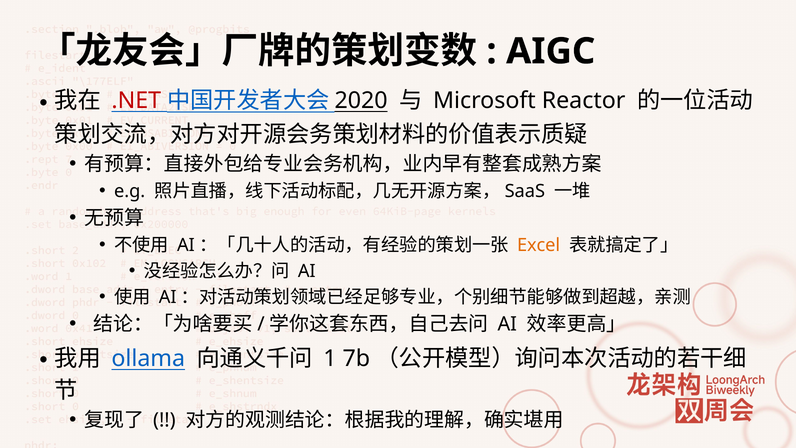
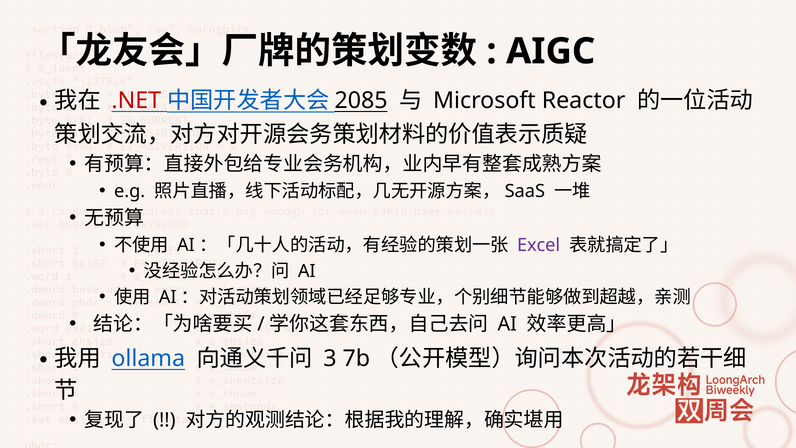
2020: 2020 -> 2085 (361, 101)
Excel colour: orange -> purple (539, 245)
1: 1 -> 3 (330, 359)
